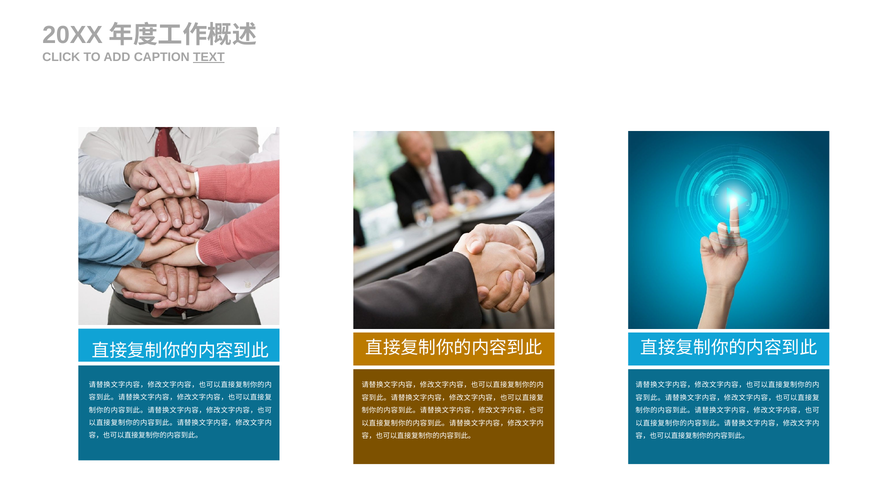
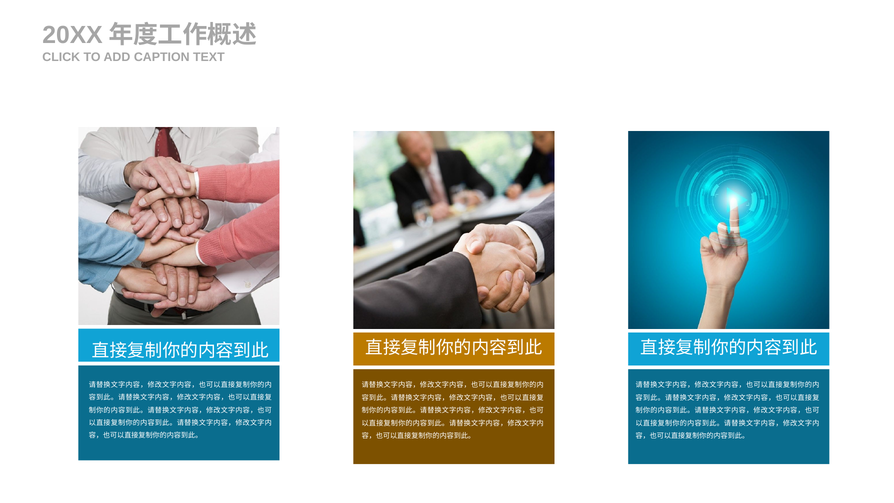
TEXT underline: present -> none (209, 57)
